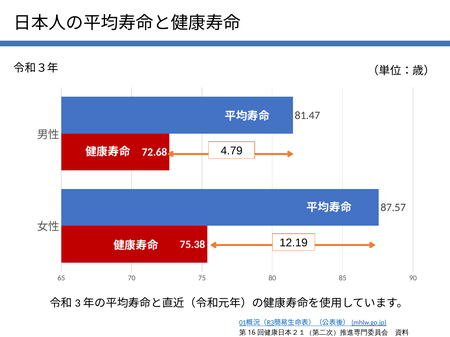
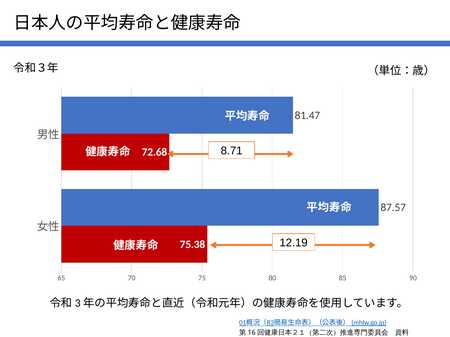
4.79: 4.79 -> 8.71 (232, 151)
